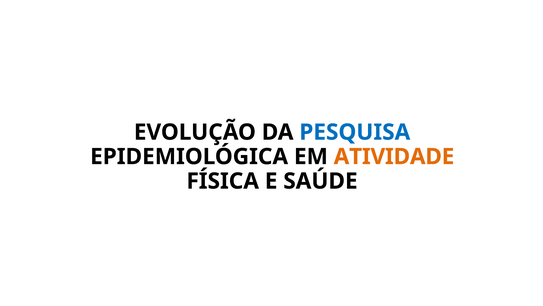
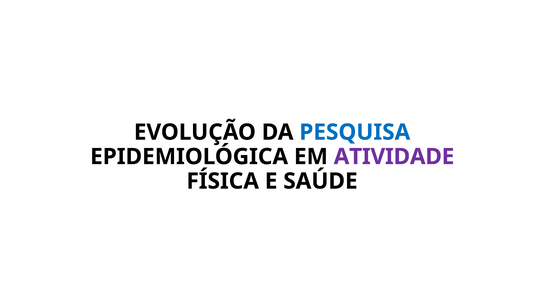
ATIVIDADE colour: orange -> purple (394, 156)
